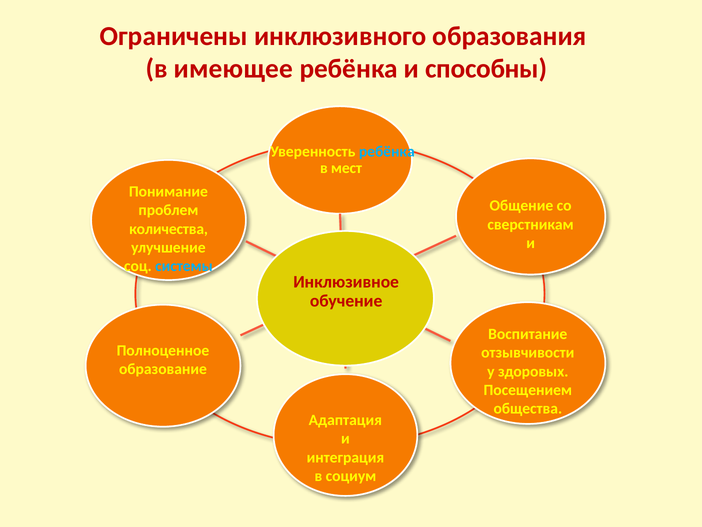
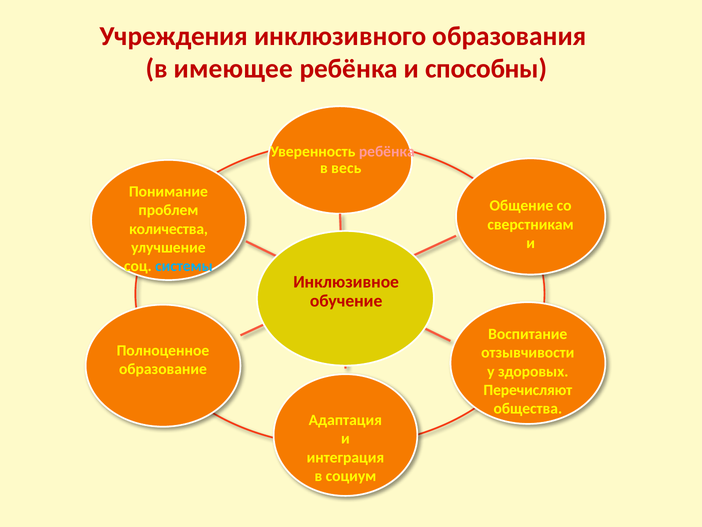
Ограничены: Ограничены -> Учреждения (174, 36)
ребёнка colour: light blue -> pink (387, 151)
мест: мест -> весь (346, 168)
Посещением: Посещением -> Перечисляют (528, 390)
